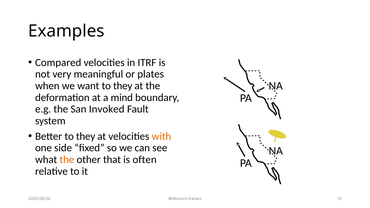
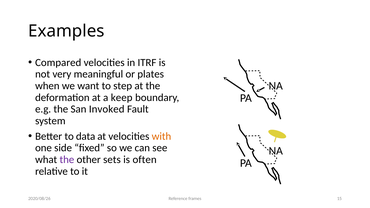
want to they: they -> step (123, 86)
mind: mind -> keep (122, 98)
Better to they: they -> data (86, 136)
the colour: orange -> purple (67, 160)
that: that -> sets (112, 160)
